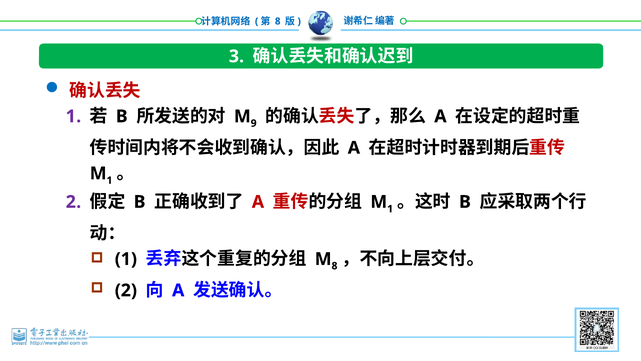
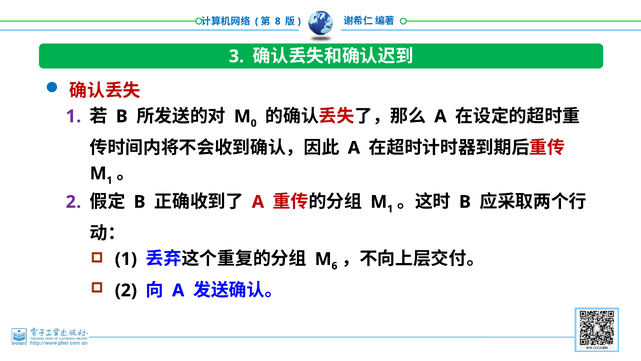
9: 9 -> 0 (254, 123)
8: 8 -> 6 (334, 266)
